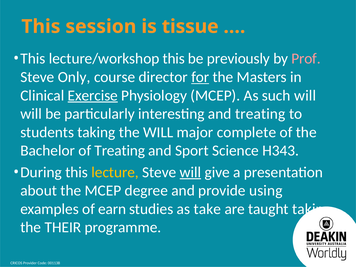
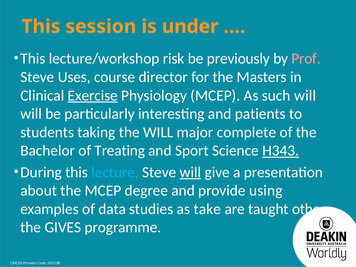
tissue: tissue -> under (190, 27)
lecture/workshop this: this -> risk (174, 59)
Only: Only -> Uses (74, 77)
for underline: present -> none (200, 77)
and treating: treating -> patients (260, 114)
H343 underline: none -> present (281, 151)
lecture colour: yellow -> light blue (115, 172)
earn: earn -> data (112, 209)
taught taking: taking -> others (312, 209)
THEIR: THEIR -> GIVES (63, 227)
